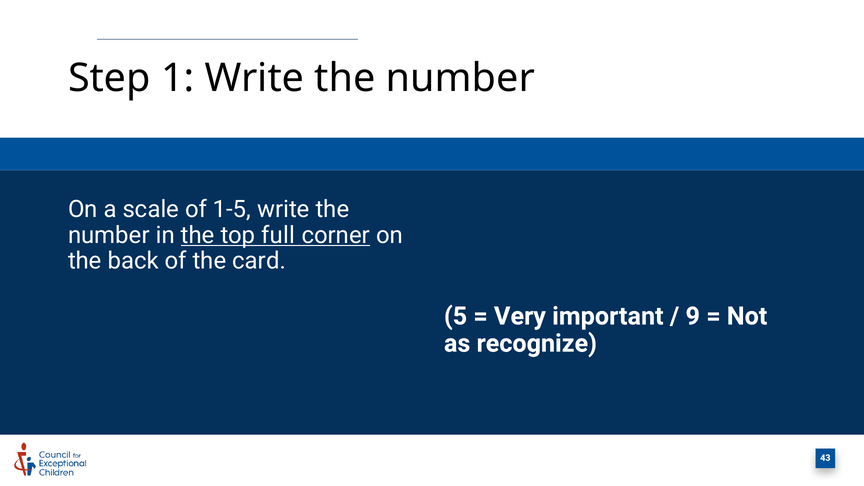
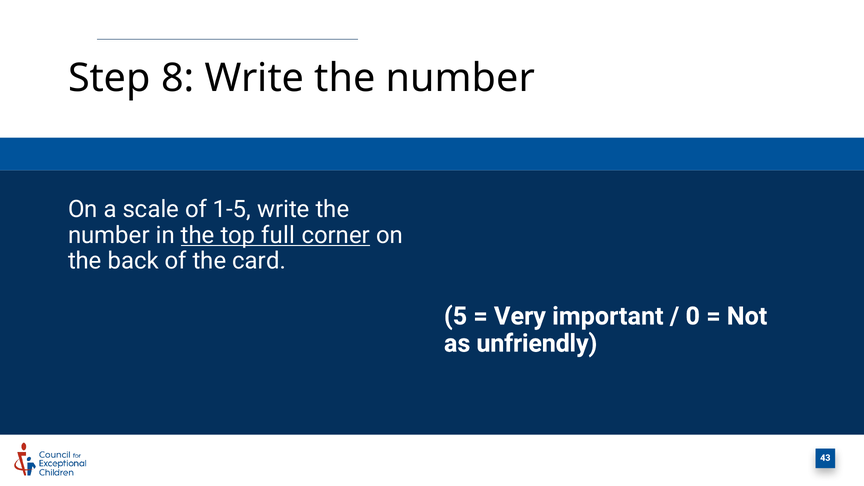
1: 1 -> 8 (178, 78)
9: 9 -> 0 (693, 316)
recognize: recognize -> unfriendly (537, 343)
